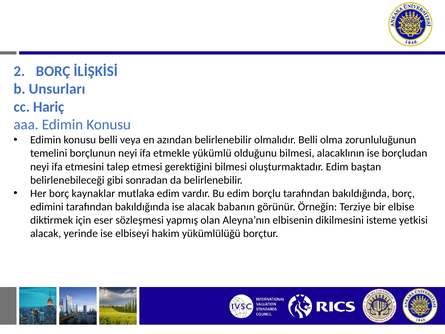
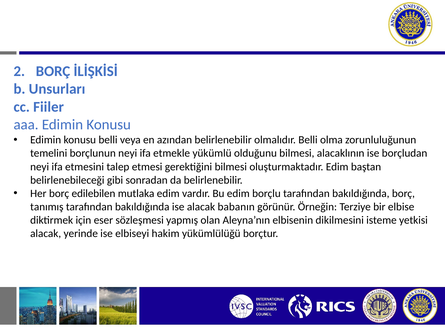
Hariç: Hariç -> Fiiler (49, 107)
kaynaklar: kaynaklar -> edilebilen (94, 193)
edimini: edimini -> tanımış (47, 207)
